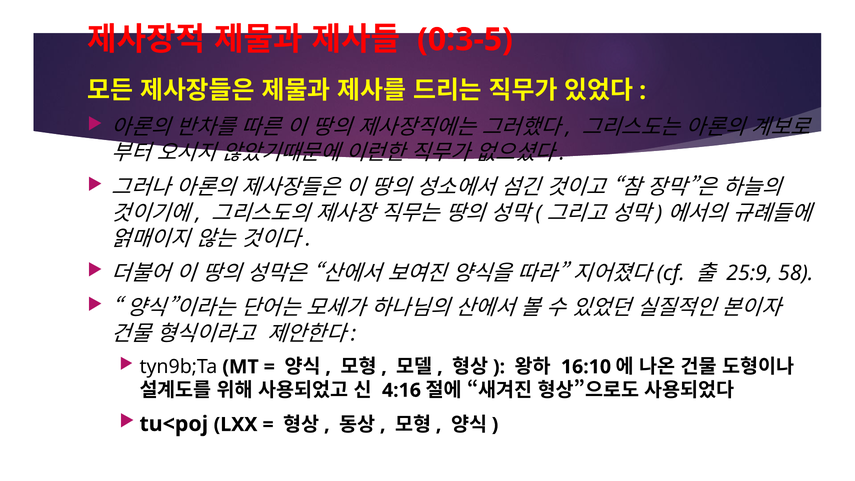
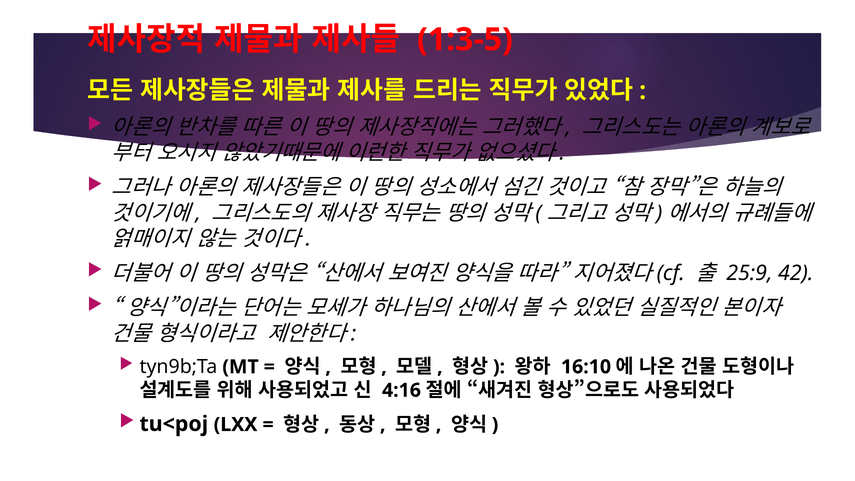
0:3-5: 0:3-5 -> 1:3-5 (465, 40)
58: 58 -> 42 (796, 273)
